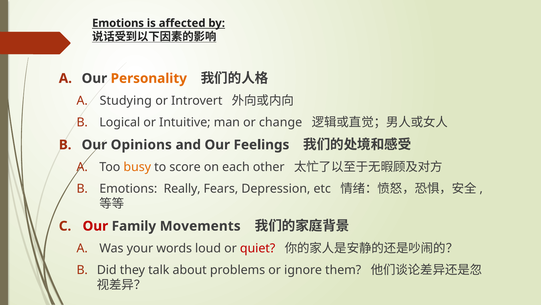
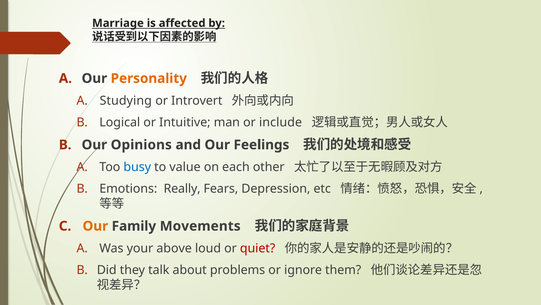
Emotions: Emotions -> Marriage (118, 23)
change: change -> include (281, 122)
busy colour: orange -> blue (137, 167)
score: score -> value (185, 167)
Our colour: red -> orange (95, 226)
words: words -> above (174, 248)
